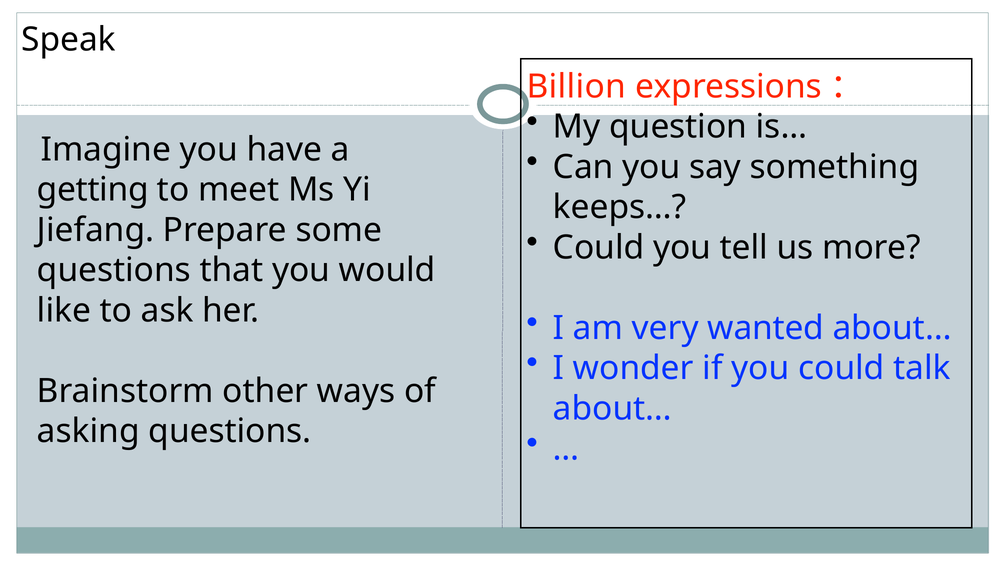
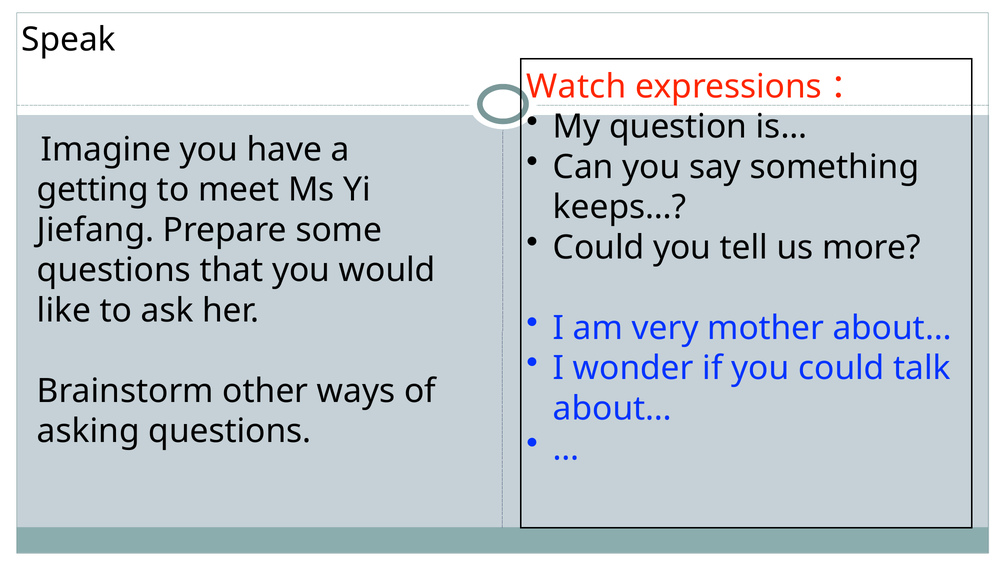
Billion: Billion -> Watch (577, 87)
wanted: wanted -> mother (766, 328)
